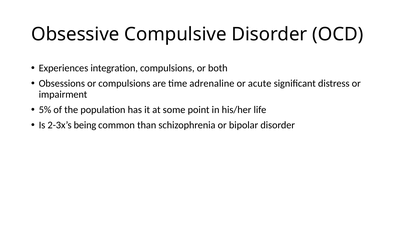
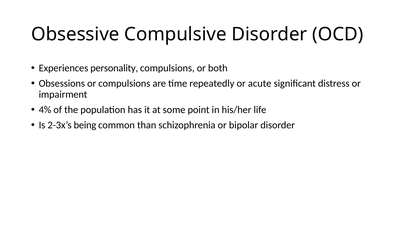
integration: integration -> personality (114, 68)
adrenaline: adrenaline -> repeatedly (212, 83)
5%: 5% -> 4% (45, 110)
